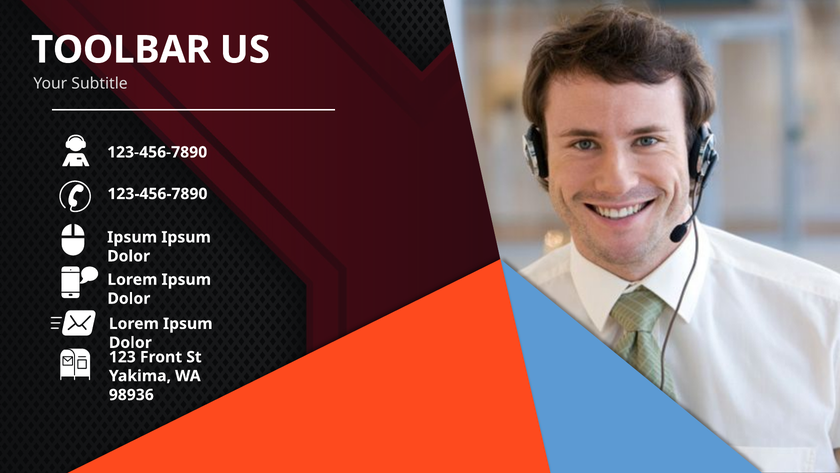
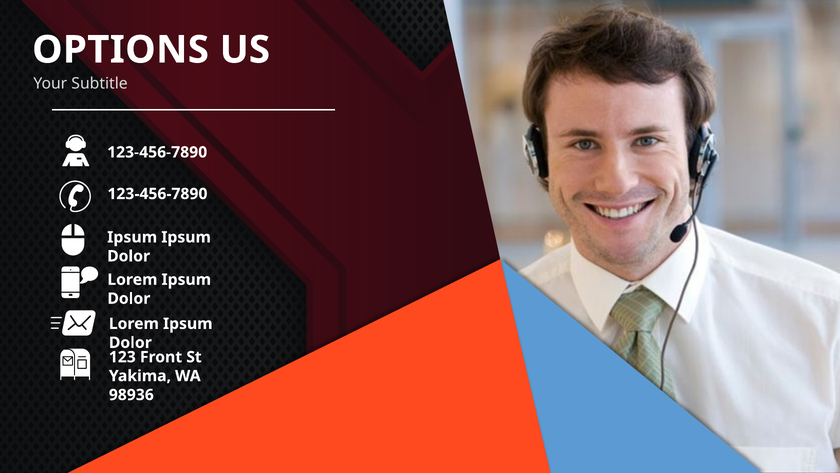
TOOLBAR: TOOLBAR -> OPTIONS (121, 50)
